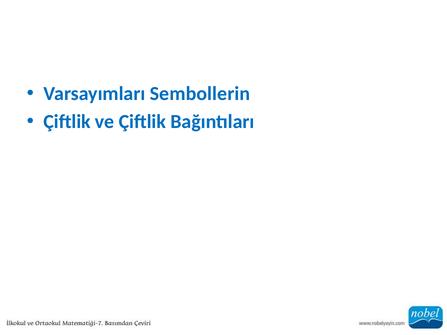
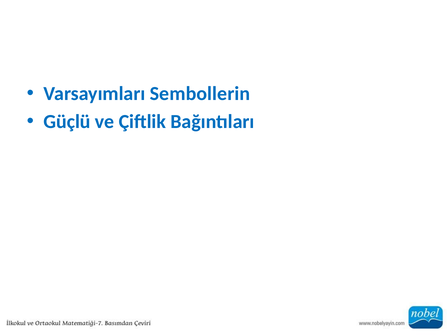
Çiftlik: Çiftlik -> Güçlü (67, 122)
